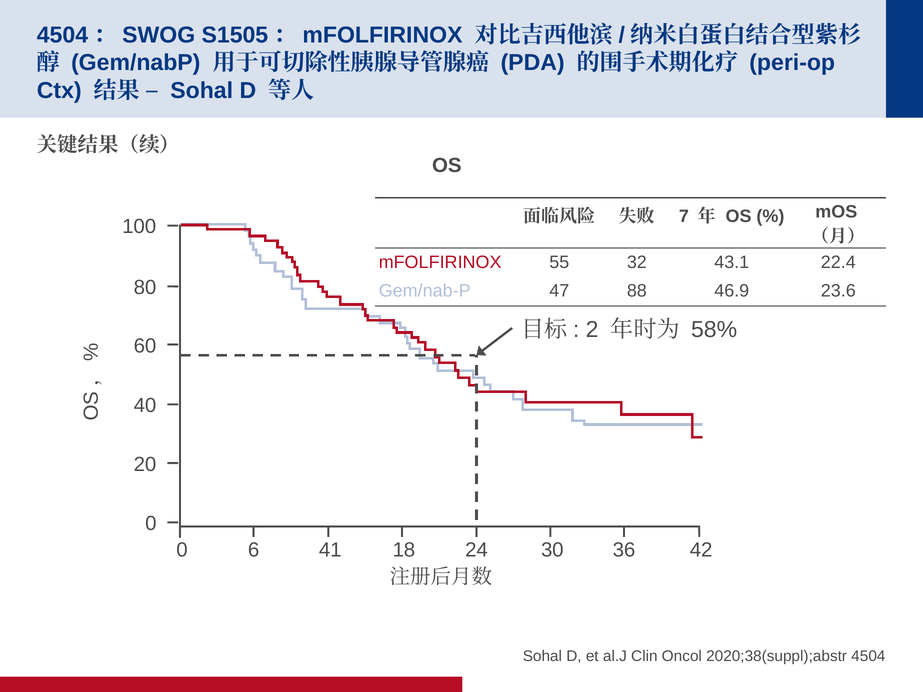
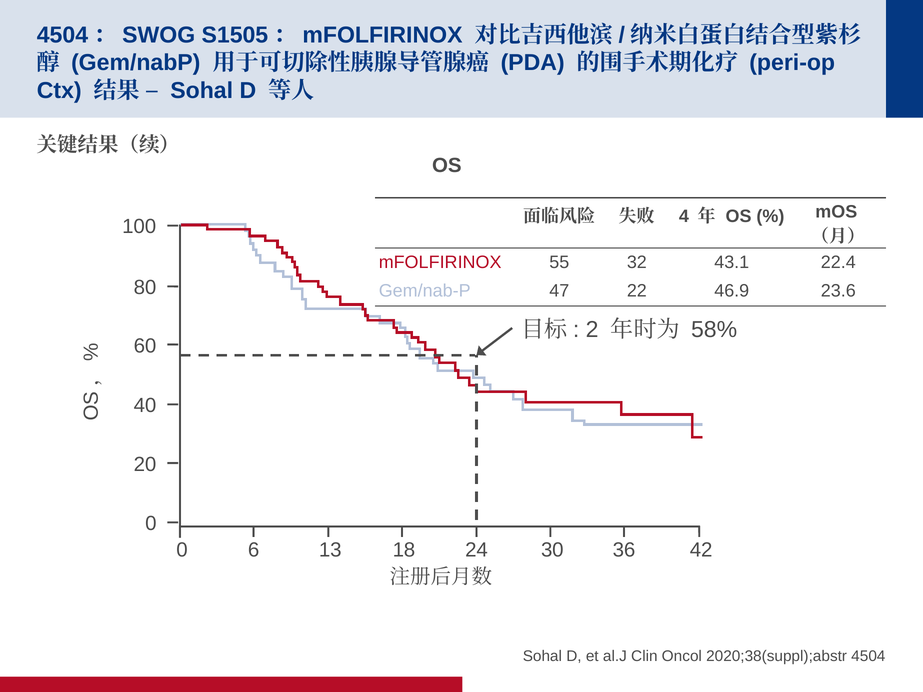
7: 7 -> 4 (684, 216)
88: 88 -> 22 (637, 291)
41: 41 -> 13 (330, 550)
